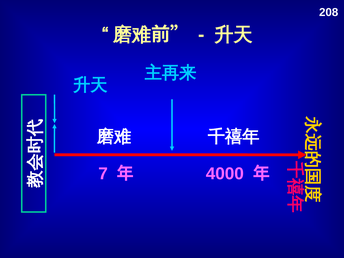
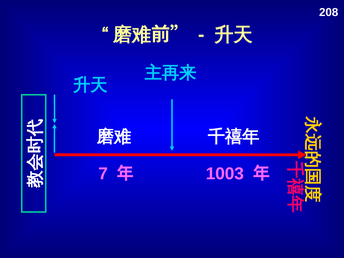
4000: 4000 -> 1003 (225, 174)
